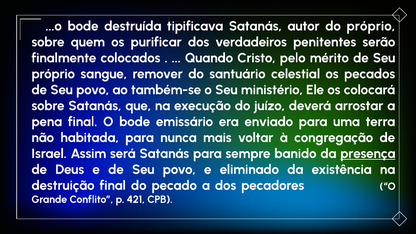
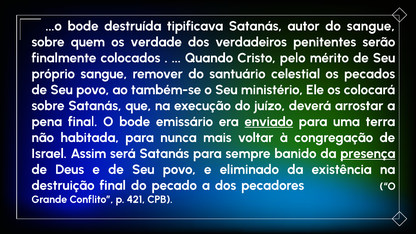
do próprio: próprio -> sangue (371, 26)
purificar: purificar -> verdade (156, 42)
enviado underline: none -> present (269, 122)
